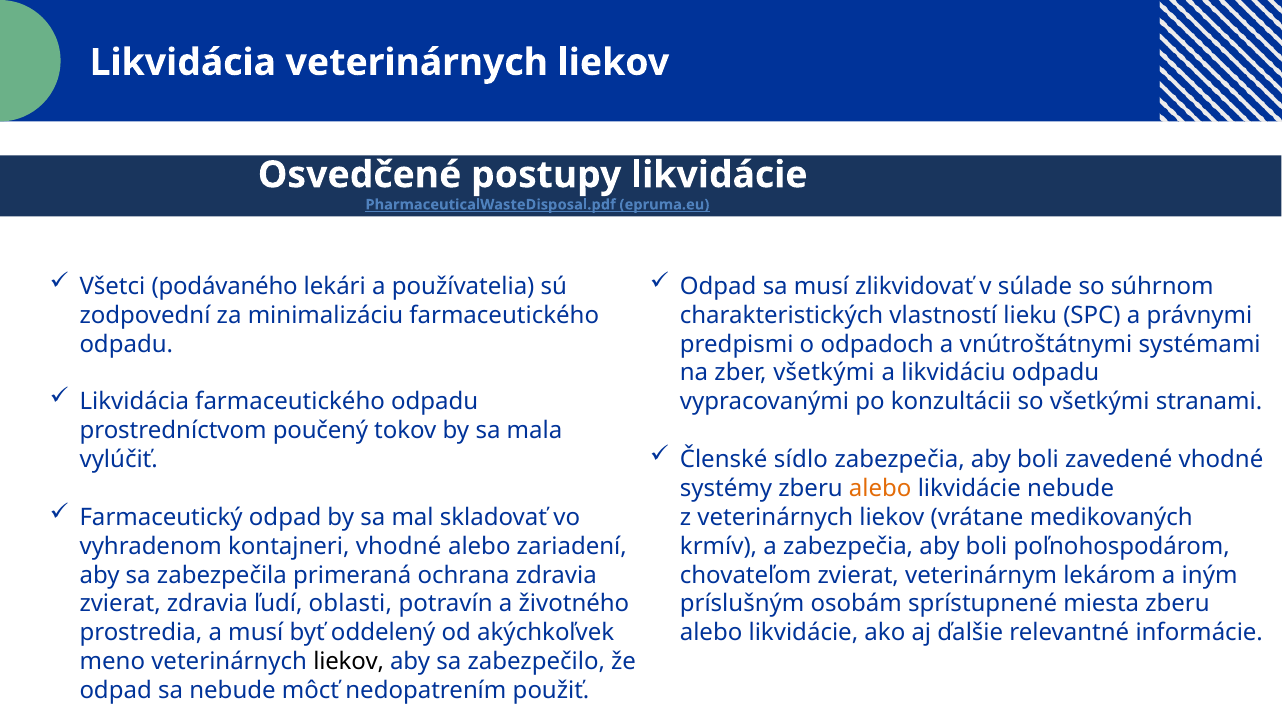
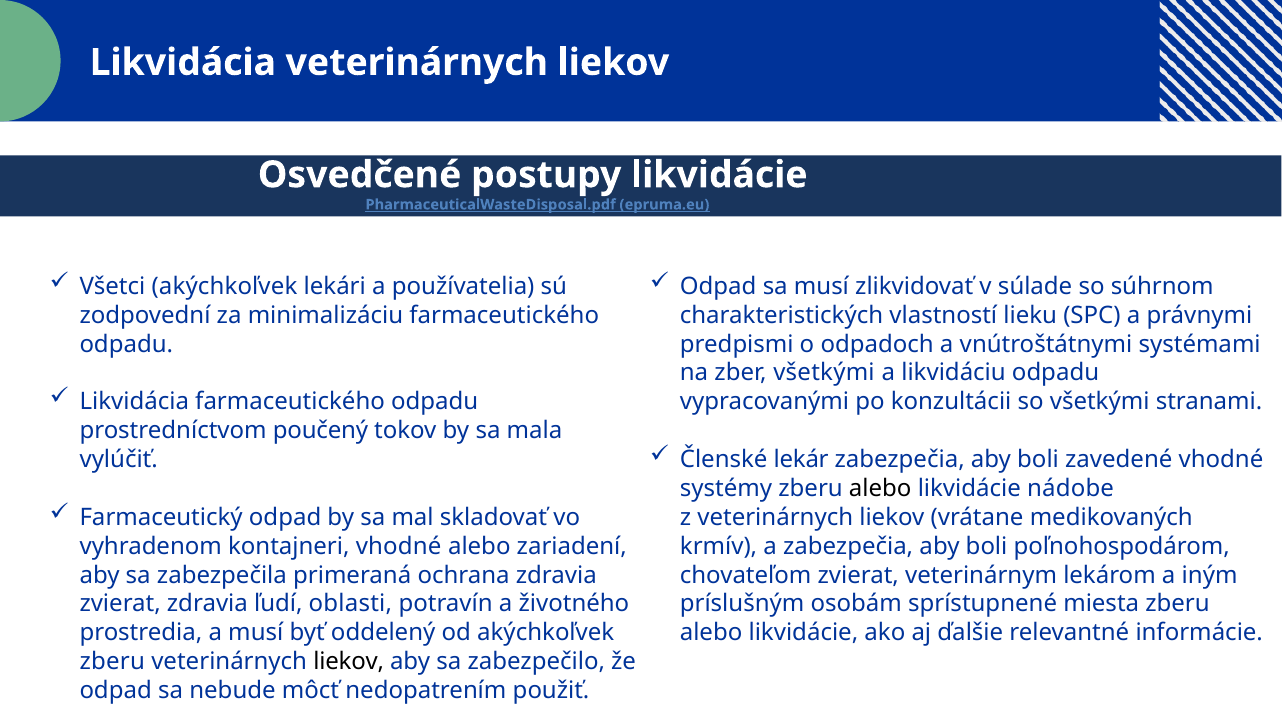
Všetci podávaného: podávaného -> akýchkoľvek (224, 286)
sídlo: sídlo -> lekár (801, 459)
alebo colour: orange -> black (880, 488)
likvidácie nebude: nebude -> nádobe (1071, 488)
meno: meno -> zberu (112, 661)
